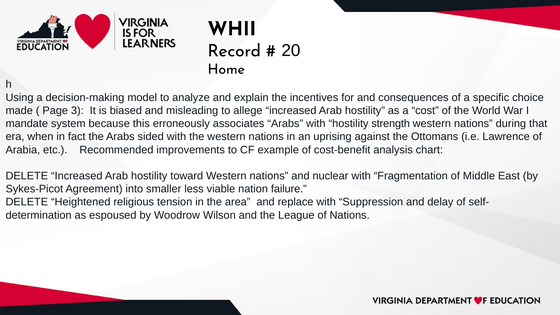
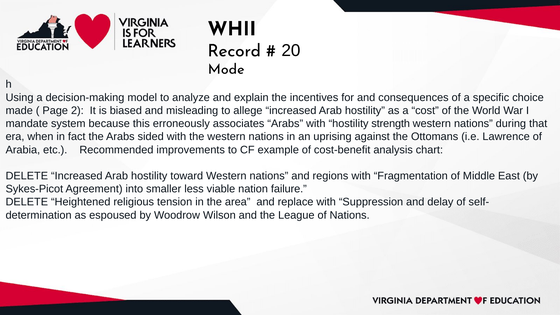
Home: Home -> Mode (226, 69)
3: 3 -> 2 (77, 111)
nuclear: nuclear -> regions (330, 176)
